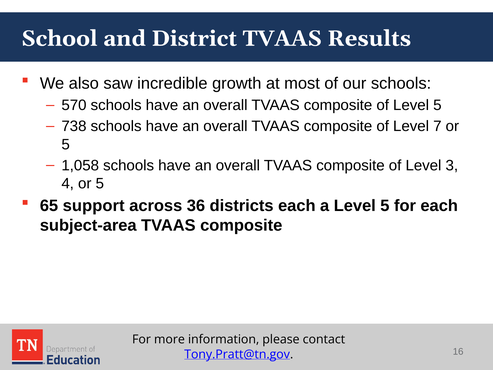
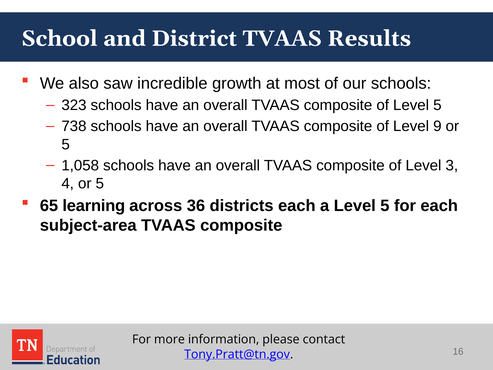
570: 570 -> 323 (74, 105)
7: 7 -> 9 (437, 126)
support: support -> learning (94, 206)
